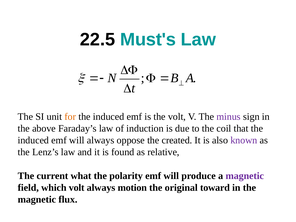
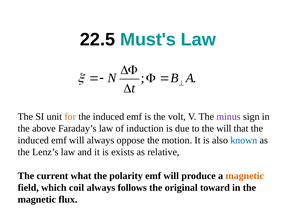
the coil: coil -> will (224, 128)
created: created -> motion (177, 140)
known colour: purple -> blue (244, 140)
found: found -> exists (123, 152)
magnetic colour: purple -> orange (245, 176)
which volt: volt -> coil (77, 188)
motion: motion -> follows (132, 188)
